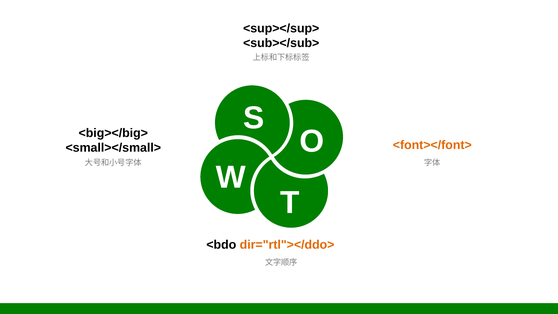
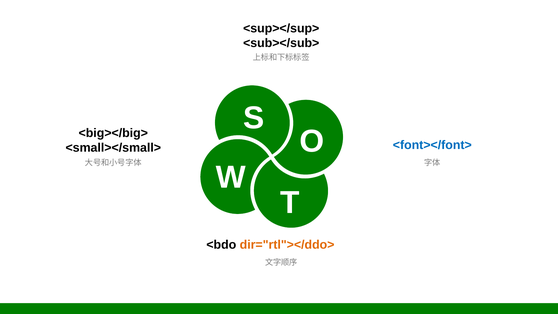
<font></font> colour: orange -> blue (432, 145)
